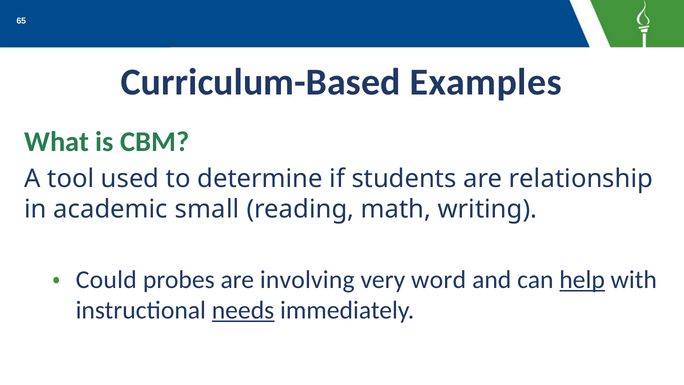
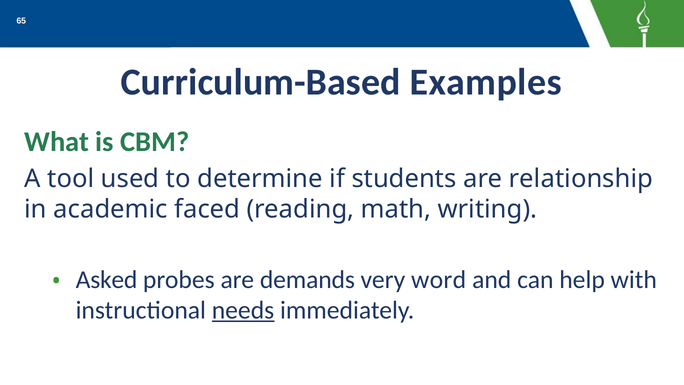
small: small -> faced (207, 209)
Could: Could -> Asked (107, 279)
involving: involving -> demands (307, 279)
help underline: present -> none (582, 279)
